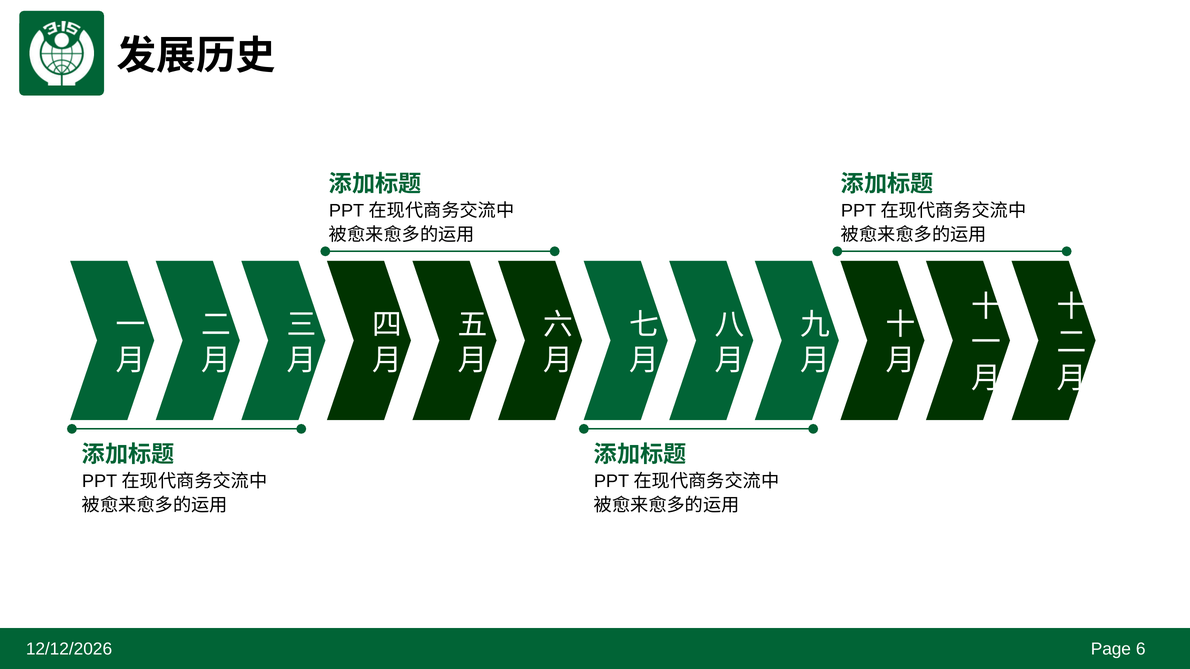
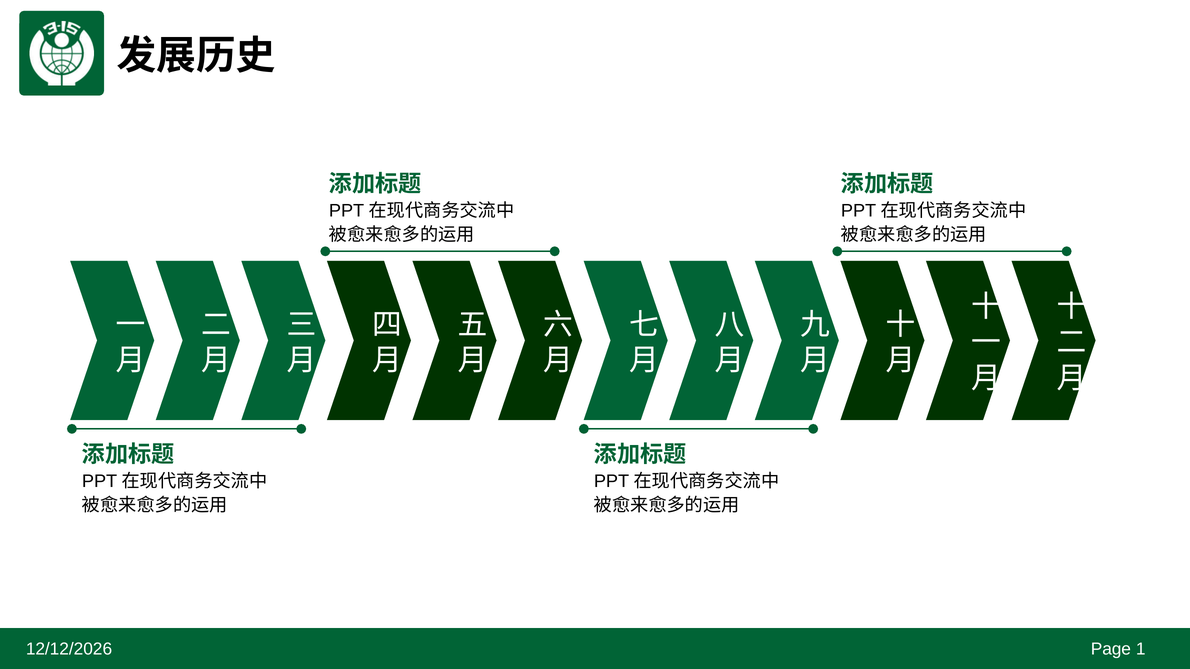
6: 6 -> 1 (1141, 649)
